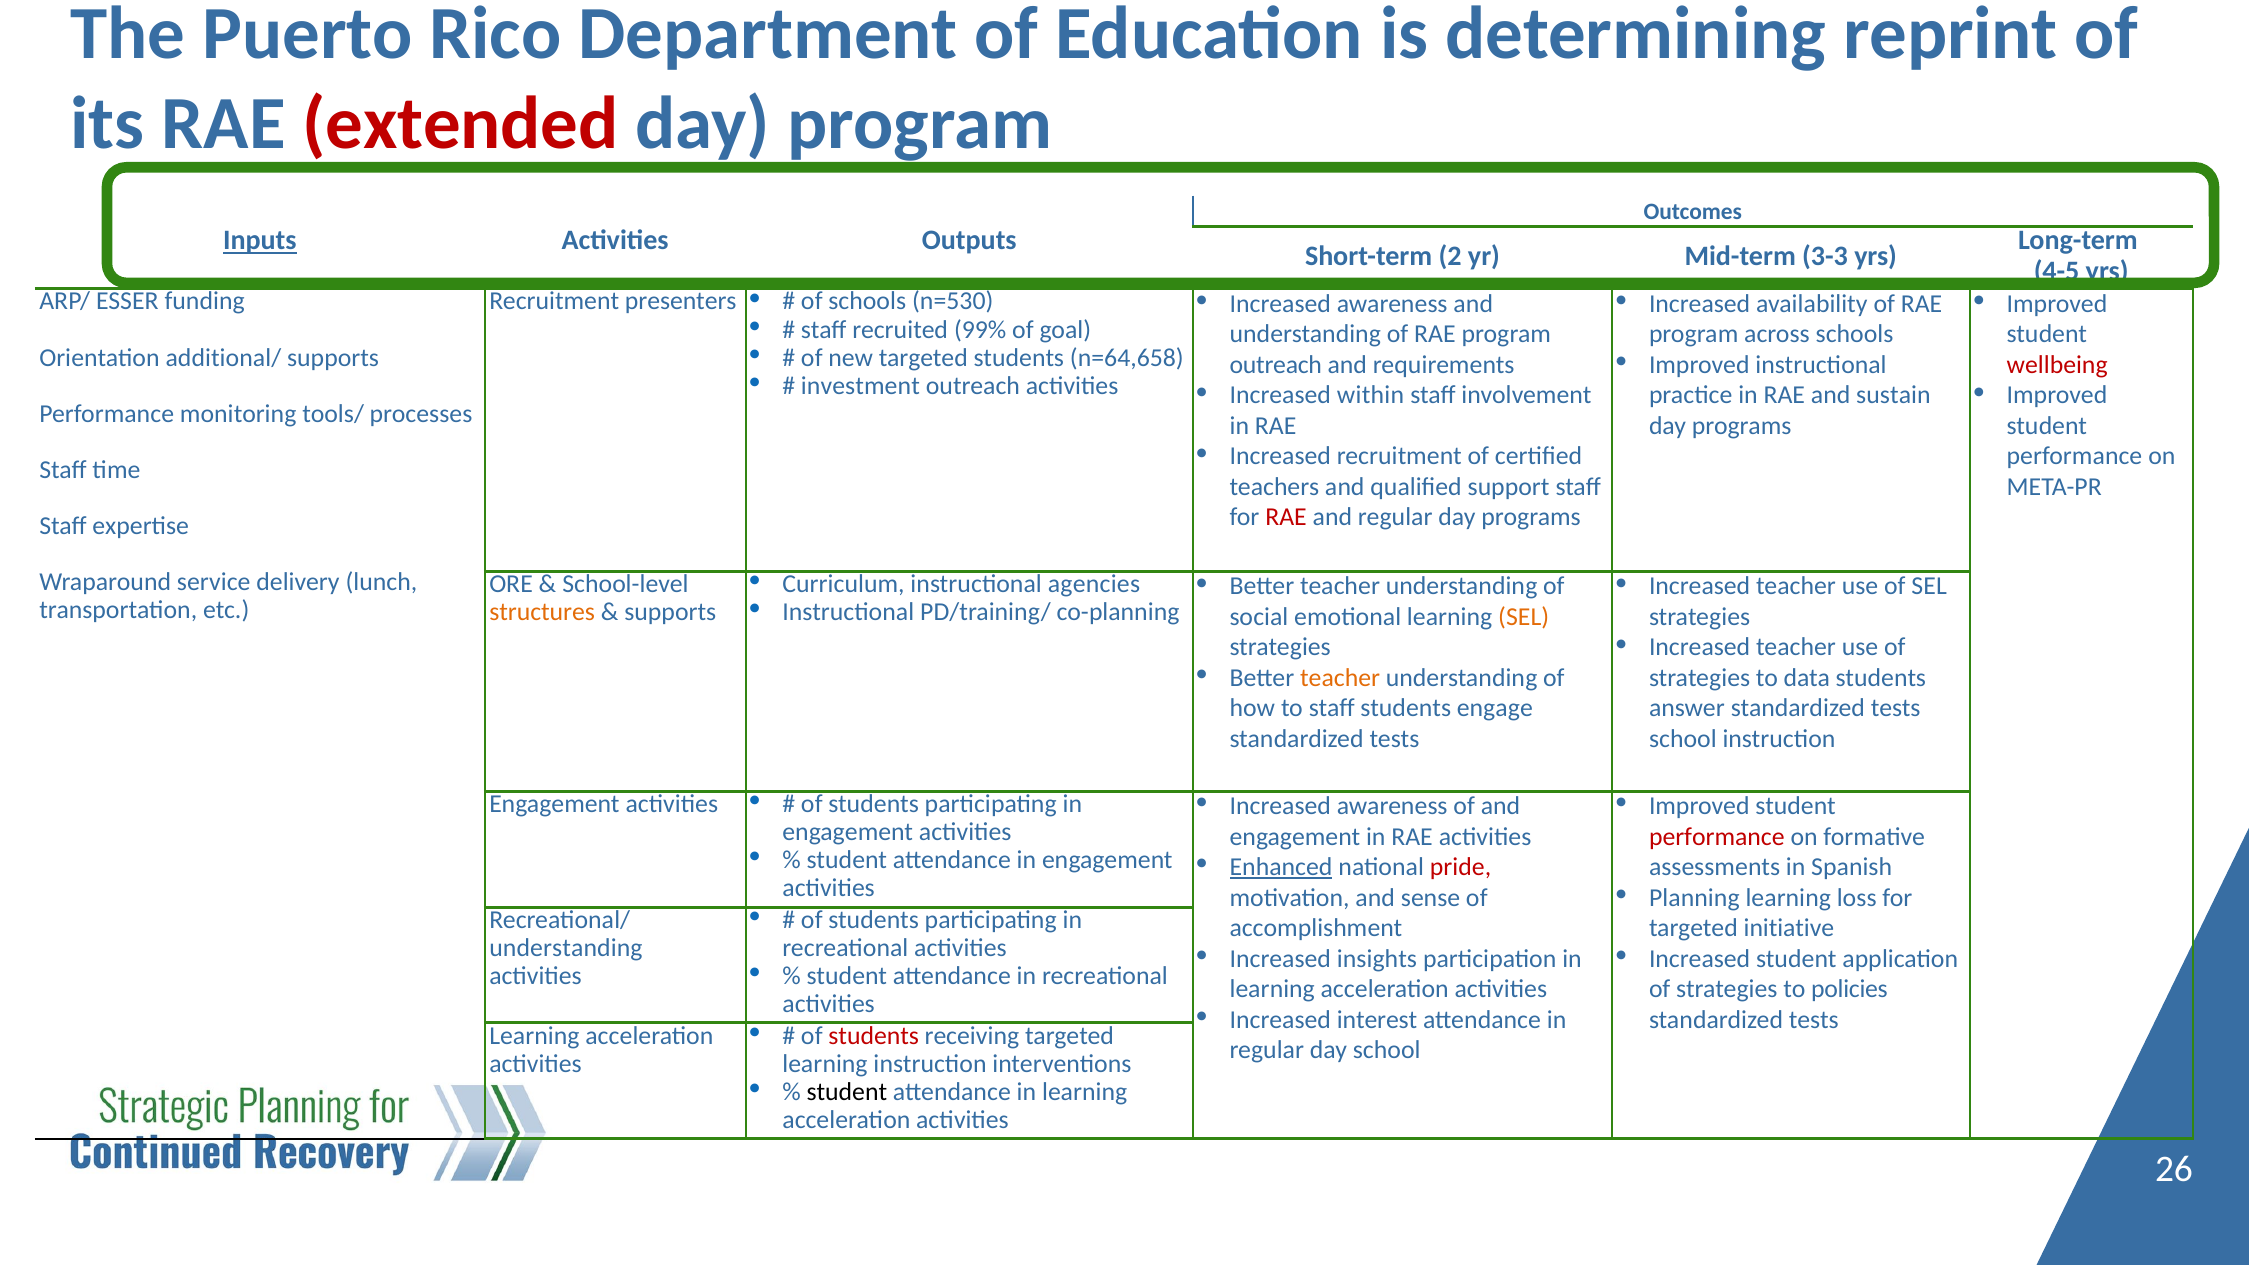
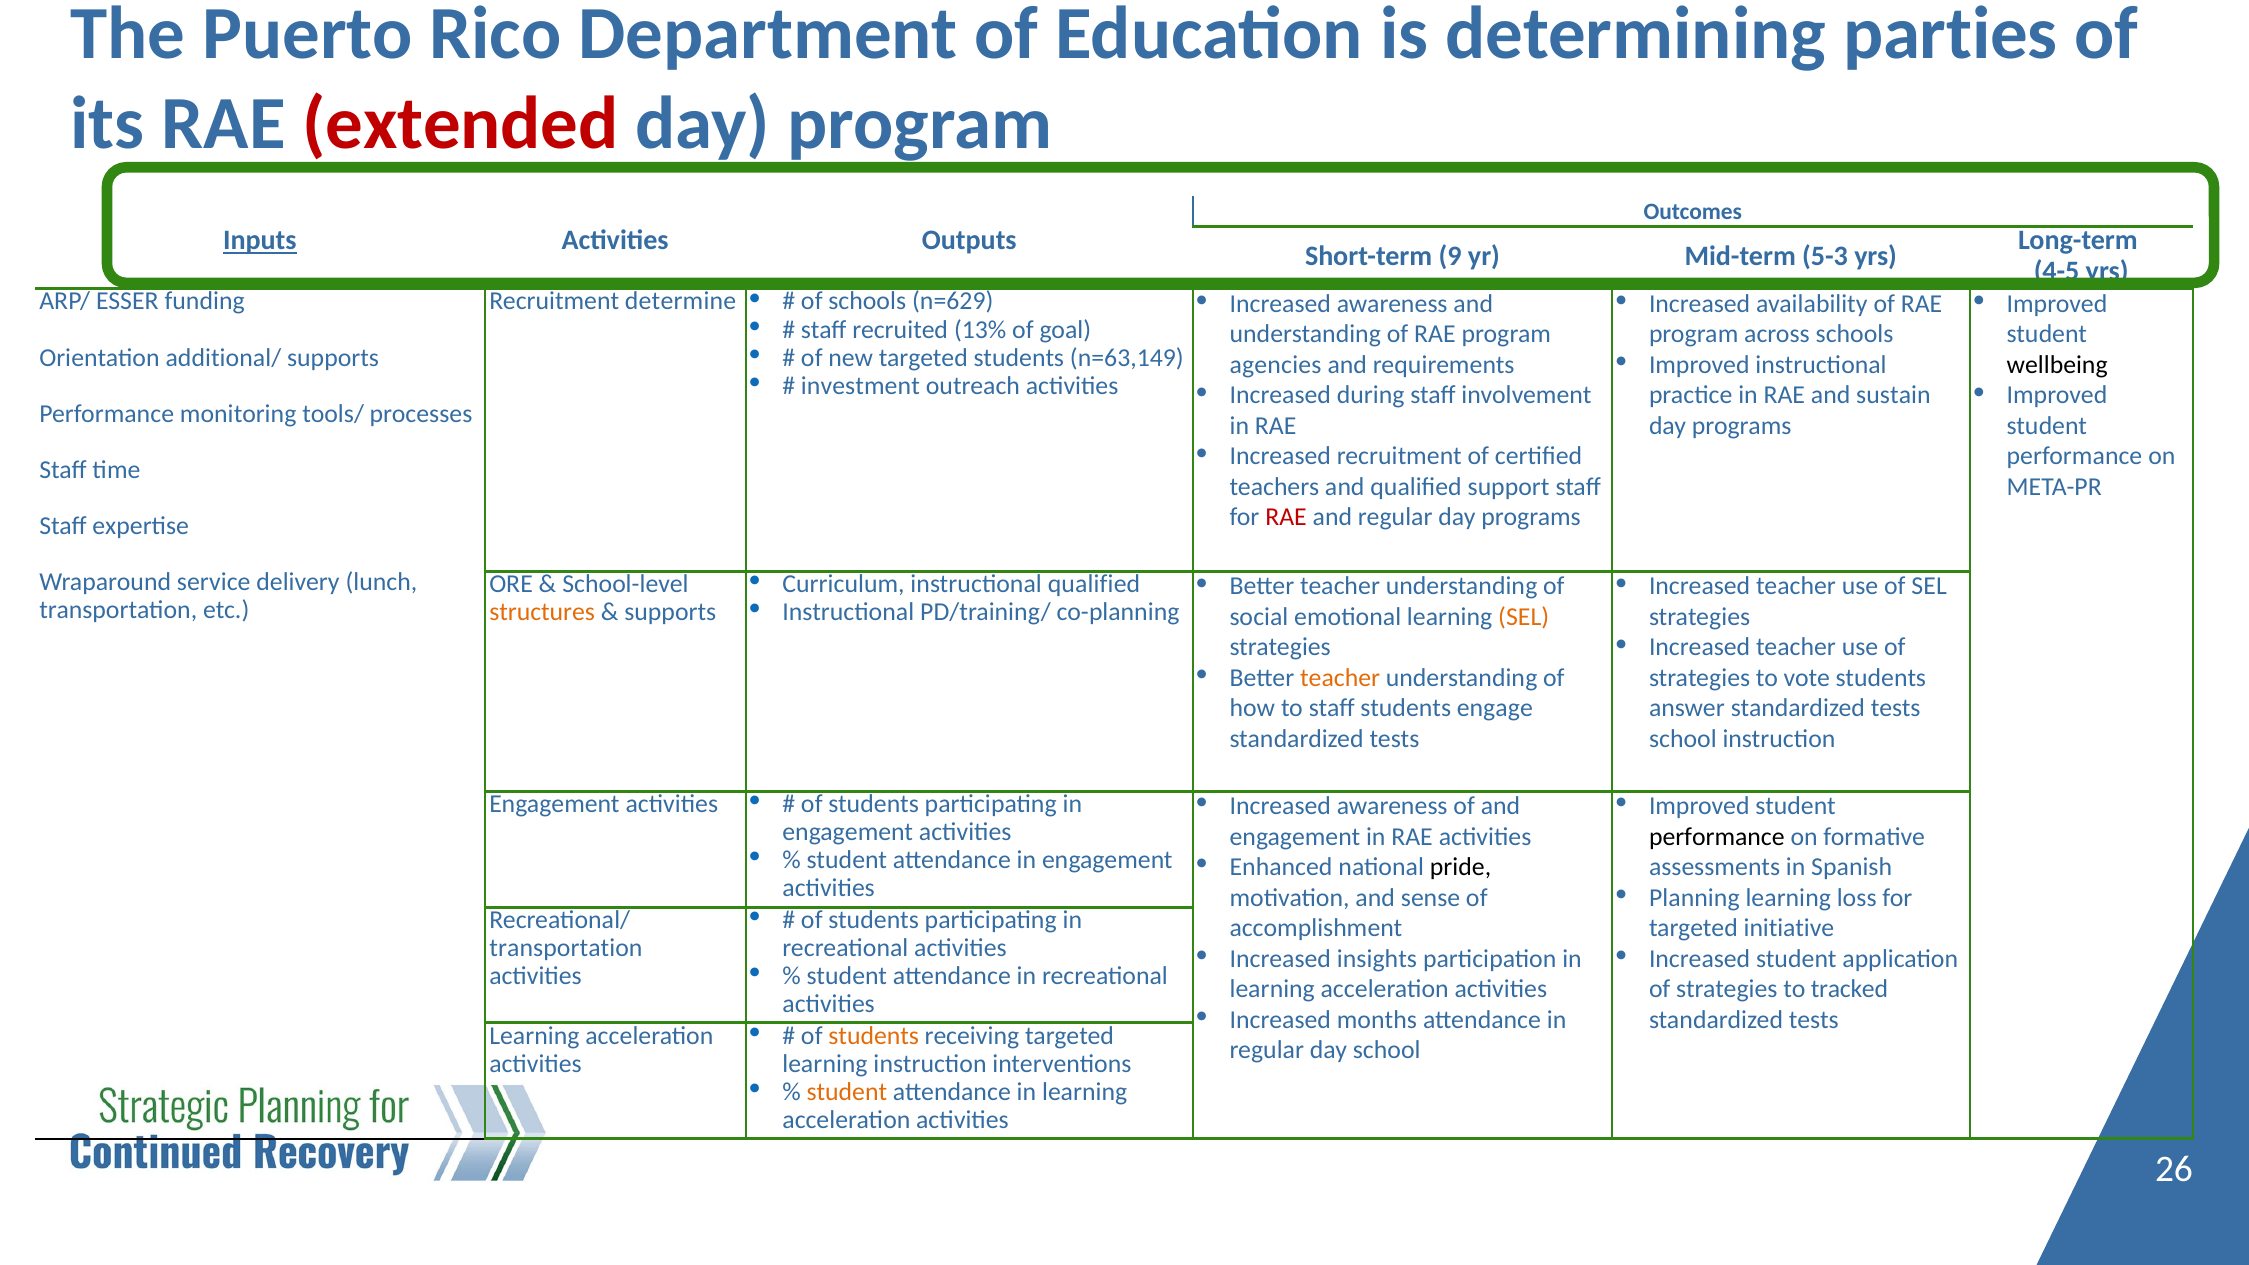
reprint: reprint -> parties (1950, 34)
2: 2 -> 9 (1450, 256)
3-3: 3-3 -> 5-3 (1825, 256)
presenters: presenters -> determine (681, 301)
n=530: n=530 -> n=629 (953, 301)
99%: 99% -> 13% (980, 330)
n=64,658: n=64,658 -> n=63,149 (1127, 358)
outreach: outreach -> agencies (1276, 365)
wellbeing colour: red -> black (2057, 365)
within: within -> during (1371, 395)
instructional agencies: agencies -> qualified (1094, 584)
data: data -> vote (1807, 678)
performance colour: red -> black (1717, 837)
Enhanced underline: present -> none (1281, 867)
pride colour: red -> black (1460, 867)
understanding: understanding -> transportation (566, 948)
policies: policies -> tracked (1849, 989)
interest: interest -> months (1377, 1020)
students colour: red -> orange (874, 1036)
student colour: black -> orange (847, 1092)
